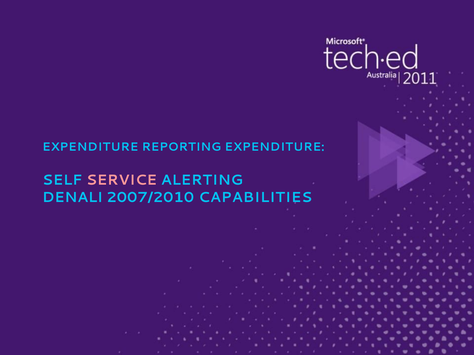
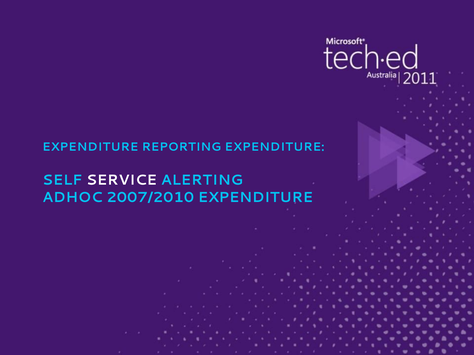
SERVICE colour: pink -> white (122, 180)
DENALI: DENALI -> ADHOC (72, 198)
2007/2010 CAPABILITIES: CAPABILITIES -> EXPENDITURE (255, 198)
